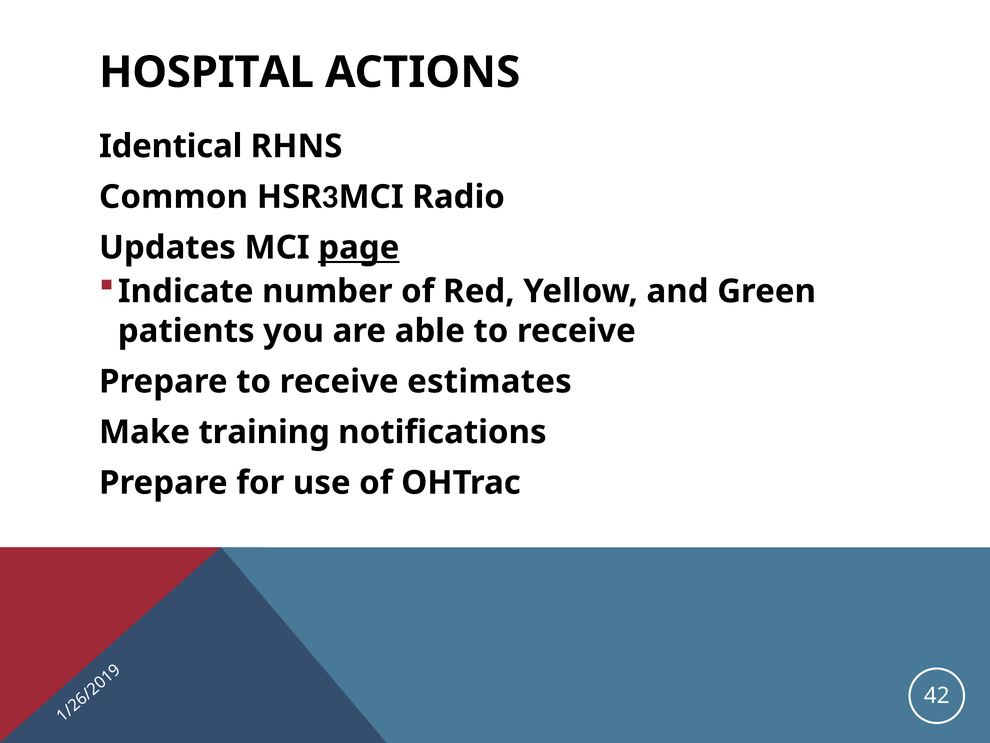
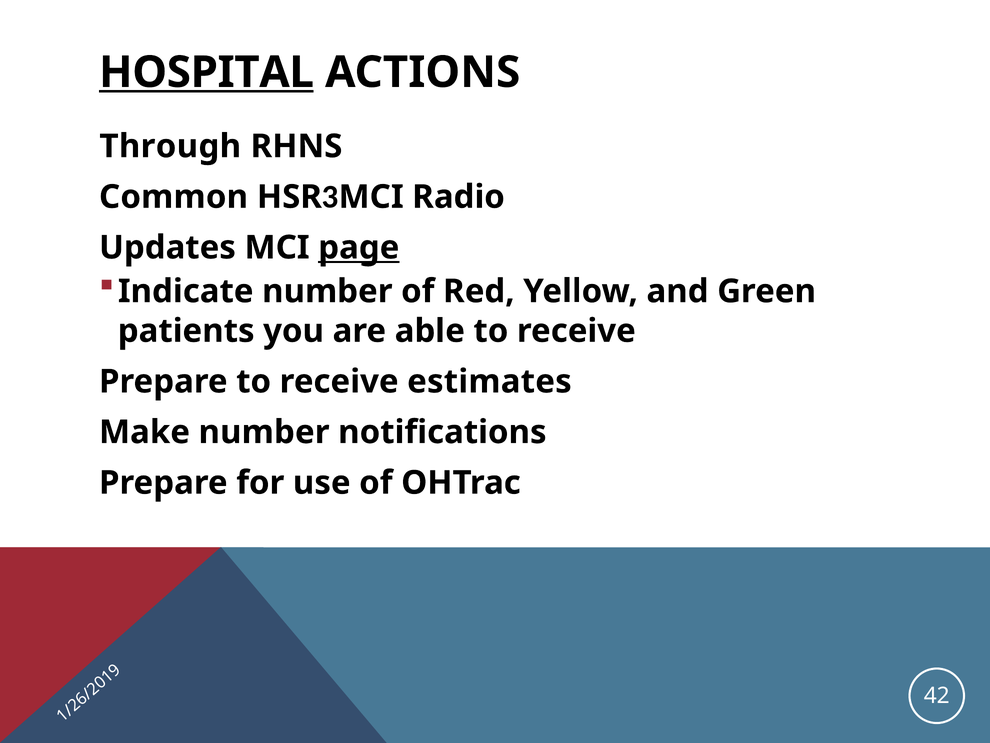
HOSPITAL underline: none -> present (206, 72)
Identical: Identical -> Through (170, 146)
Make training: training -> number (264, 432)
